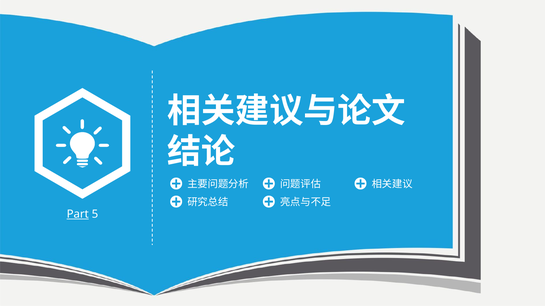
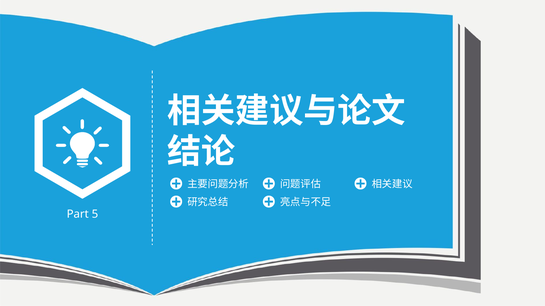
Part underline: present -> none (78, 215)
